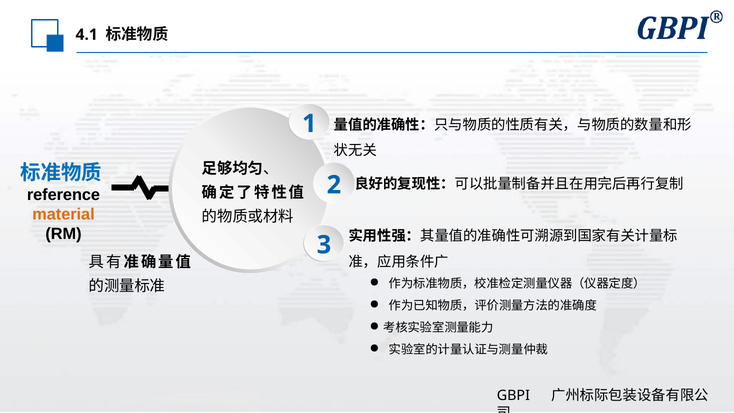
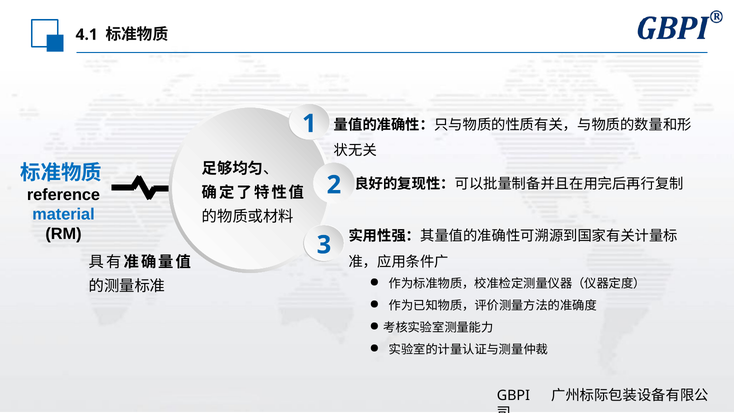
material colour: orange -> blue (64, 214)
